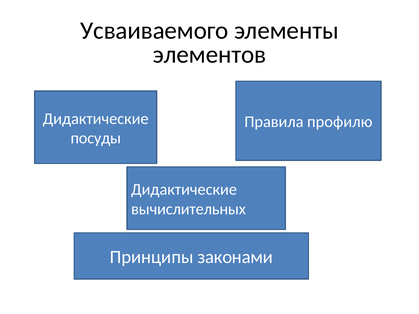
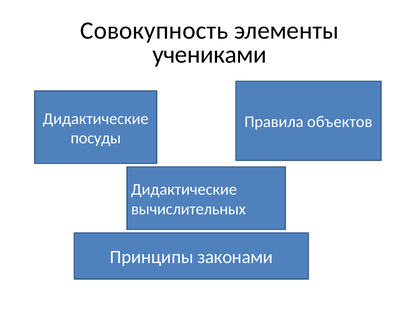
Усваиваемого: Усваиваемого -> Совокупность (154, 31)
элементов: элементов -> учениками (210, 55)
профилю: профилю -> объектов (340, 122)
